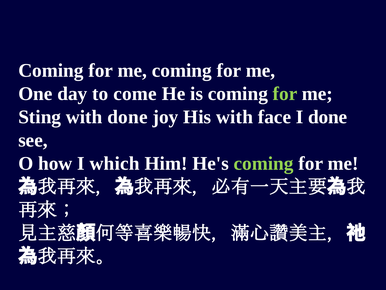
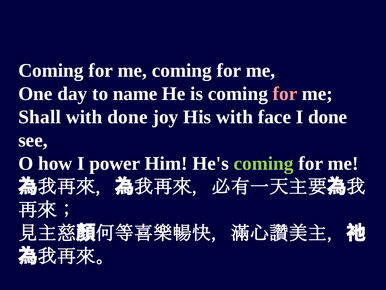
come: come -> name (135, 94)
for colour: light green -> pink (285, 94)
Sting: Sting -> Shall (40, 117)
which: which -> power (115, 163)
